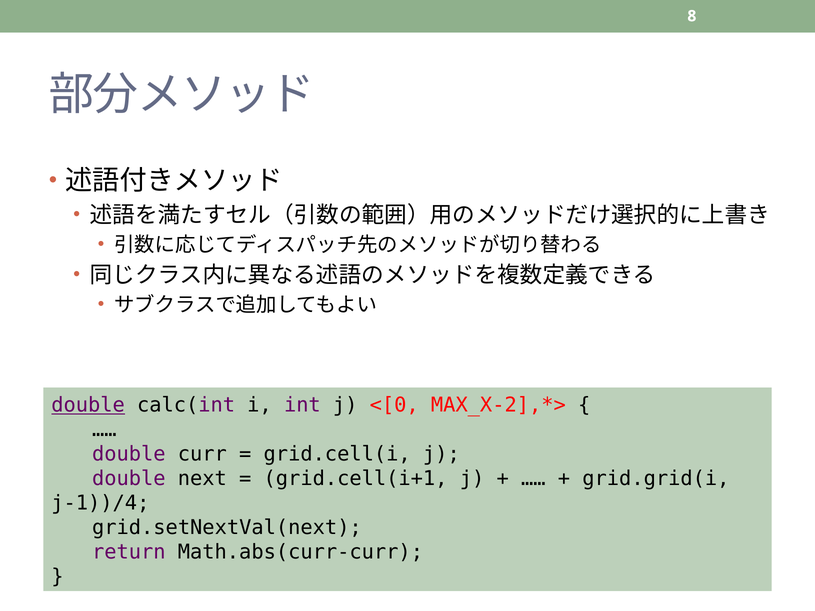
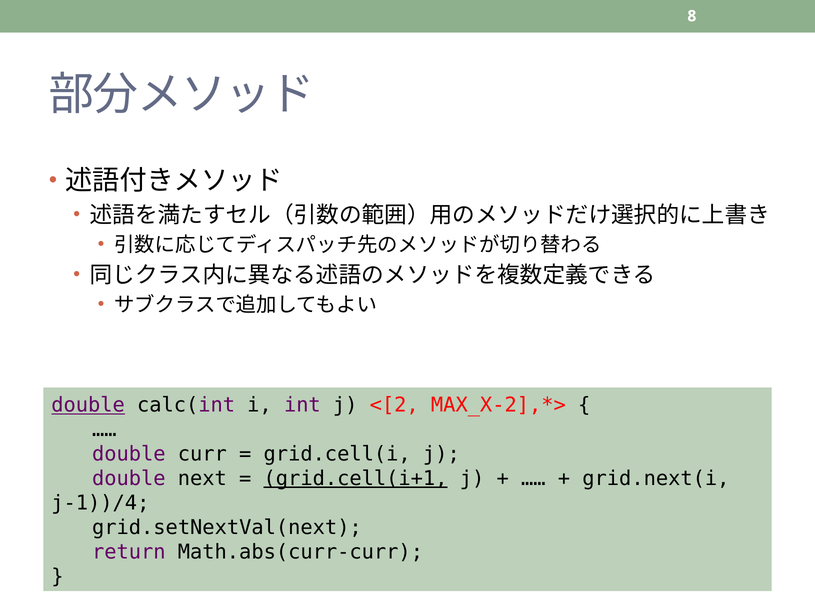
<[0: <[0 -> <[2 (394, 405)
grid.cell(i+1 underline: none -> present (356, 479)
grid.grid(i: grid.grid(i -> grid.next(i (656, 479)
